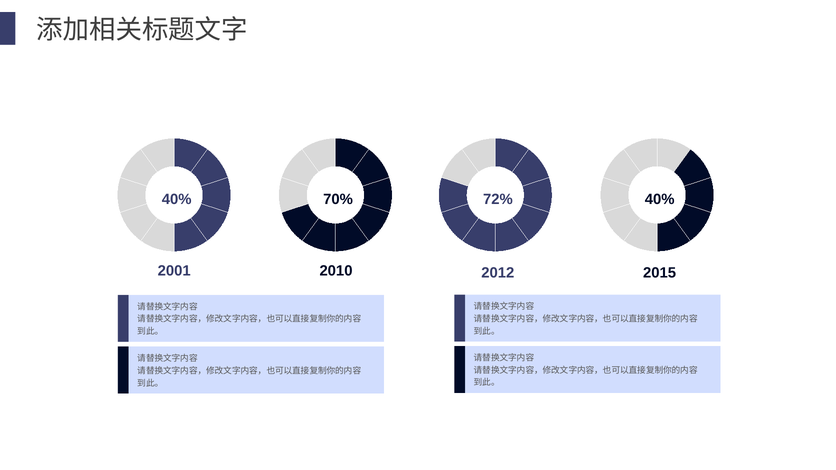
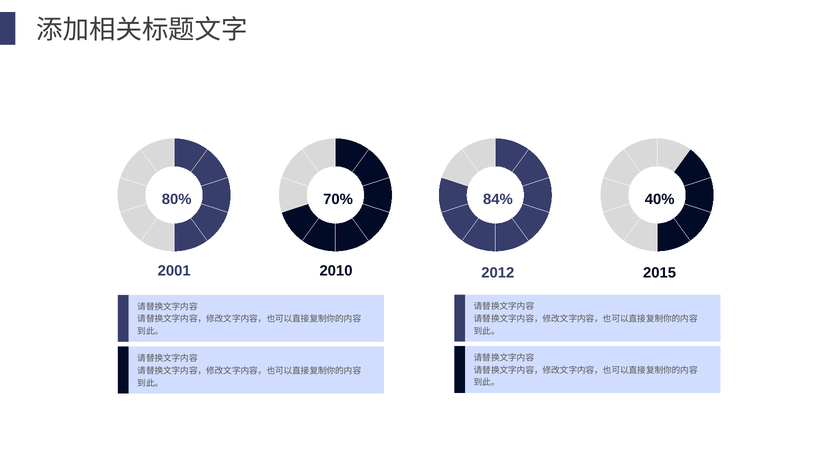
40%: 40% -> 80% (177, 199)
72%: 72% -> 84% (498, 199)
